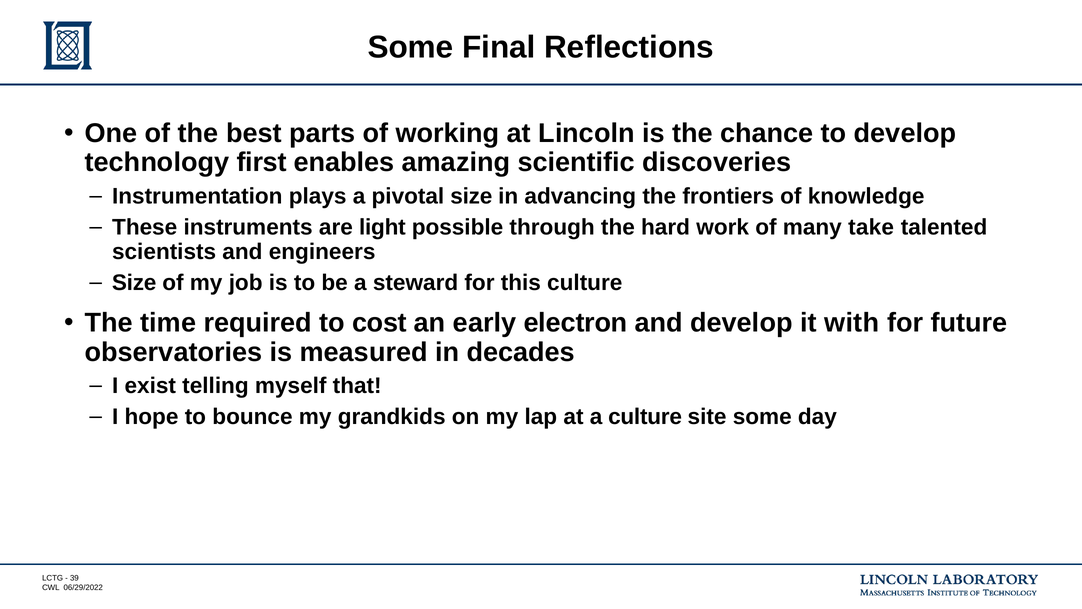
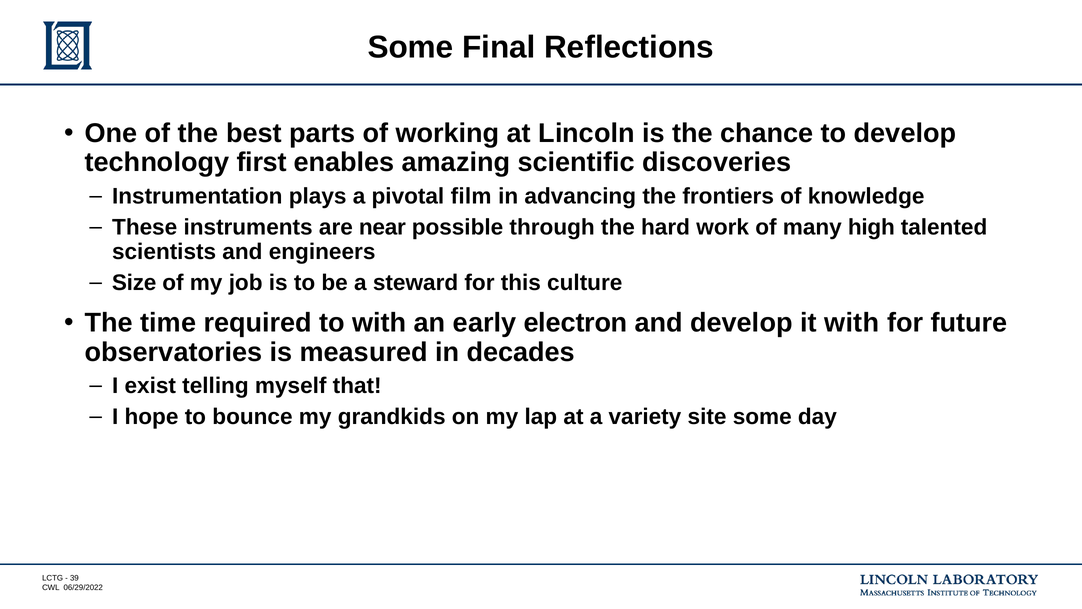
pivotal size: size -> film (471, 196)
light: light -> near (382, 227)
take: take -> high (871, 227)
to cost: cost -> with (379, 323)
a culture: culture -> variety (645, 417)
